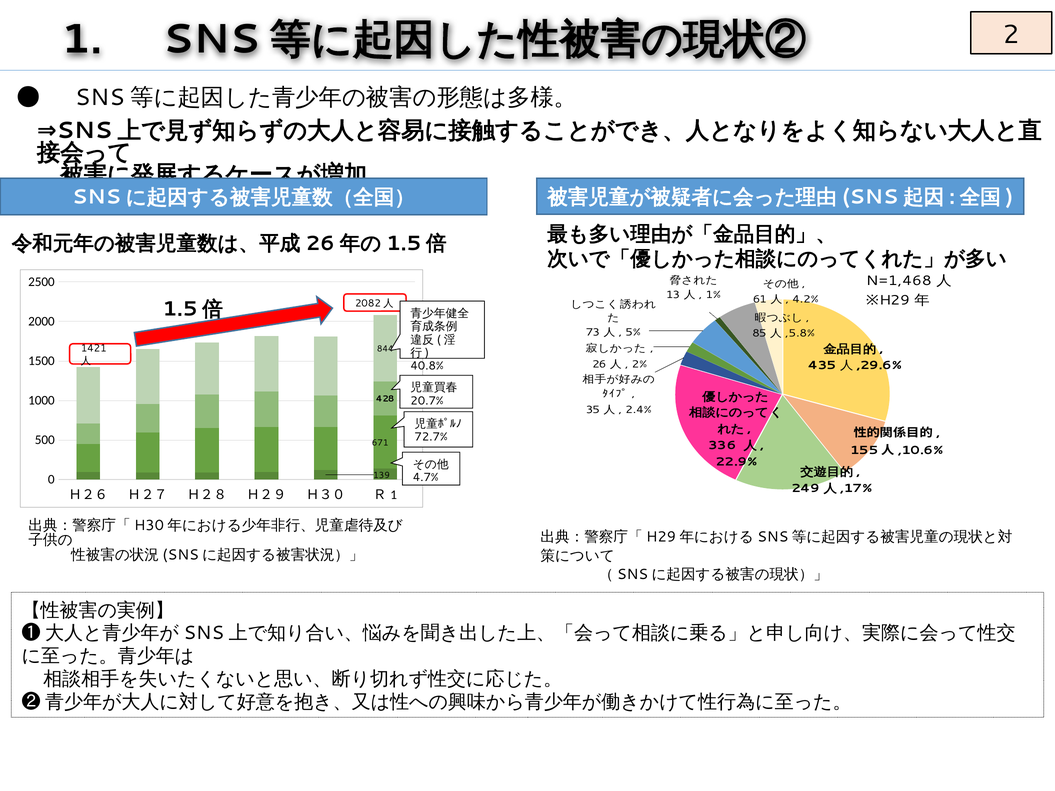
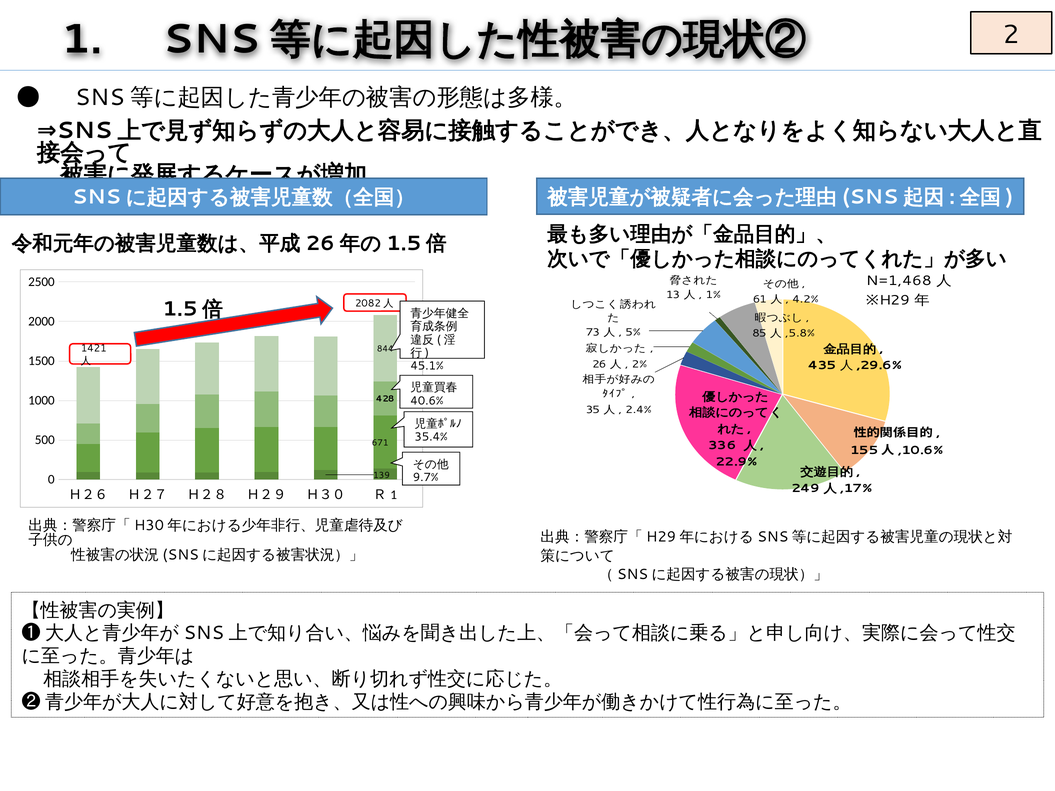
40.8%: 40.8% -> 45.1% (427, 366)
20.7%: 20.7% -> 40.6% (427, 401)
72.7%: 72.7% -> 35.4% (431, 437)
4.7%: 4.7% -> 9.7% (426, 478)
